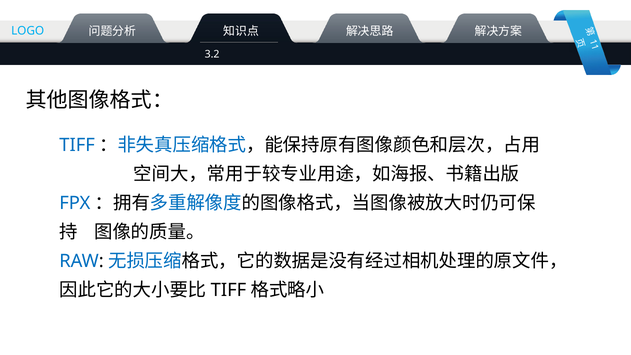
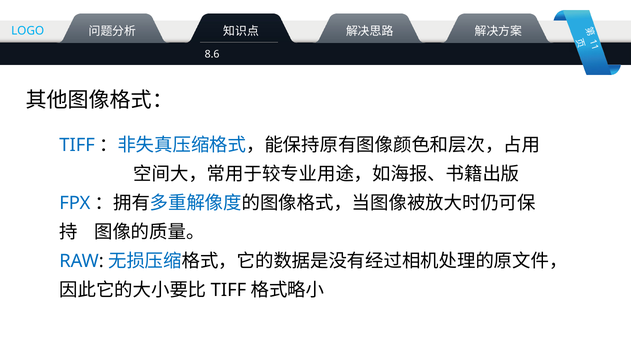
3.2: 3.2 -> 8.6 (212, 55)
